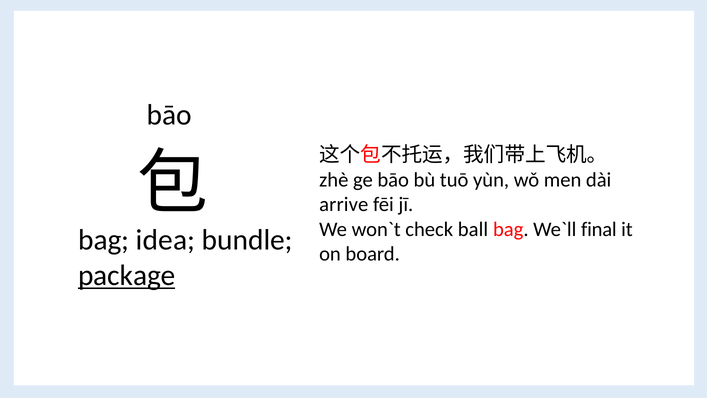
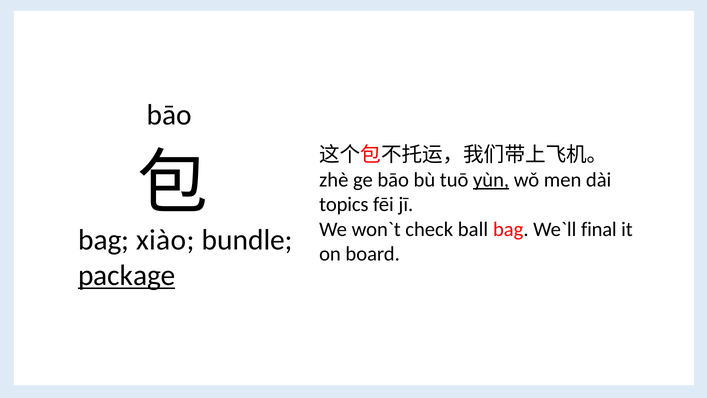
yùn underline: none -> present (491, 180)
arrive: arrive -> topics (344, 204)
idea: idea -> xiào (165, 240)
